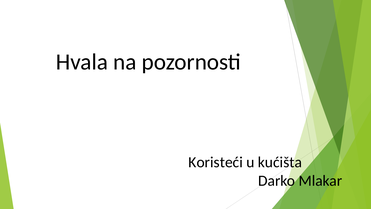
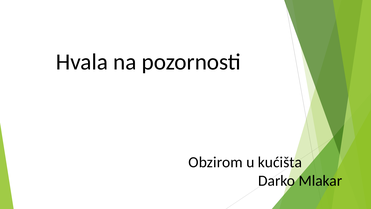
Koristeći: Koristeći -> Obzirom (216, 162)
